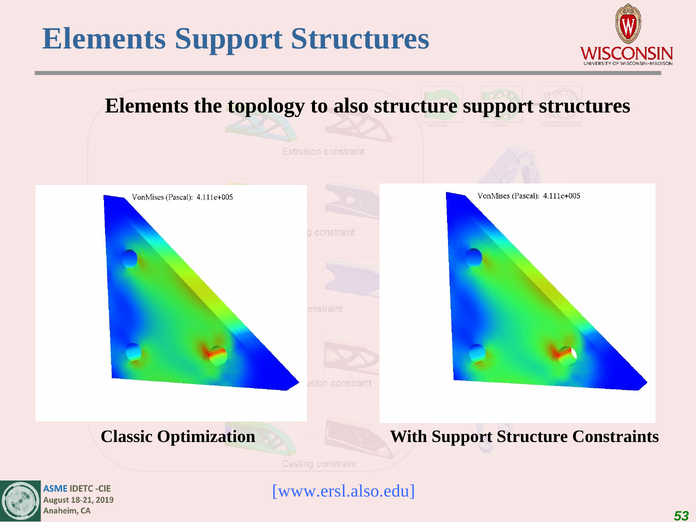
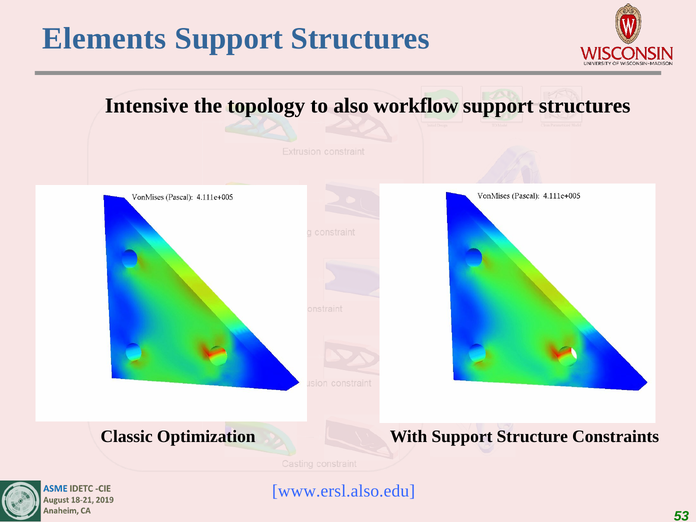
Elements: Elements -> Intensive (147, 106)
also structure: structure -> workflow (416, 106)
